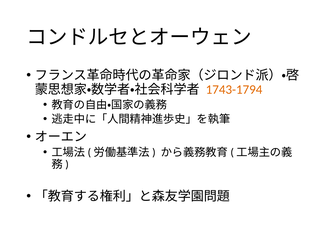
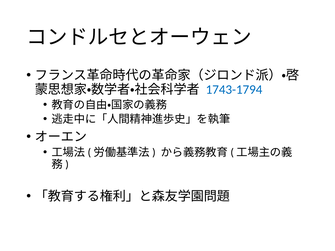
1743-1794 colour: orange -> blue (234, 90)
